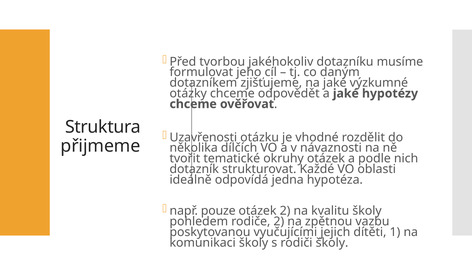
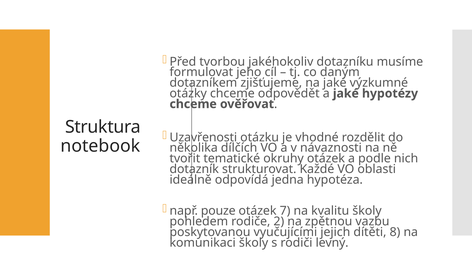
přijmeme: přijmeme -> notebook (100, 146)
otázek 2: 2 -> 7 (285, 211)
1: 1 -> 8 (395, 232)
rodiči školy: školy -> levný (332, 243)
